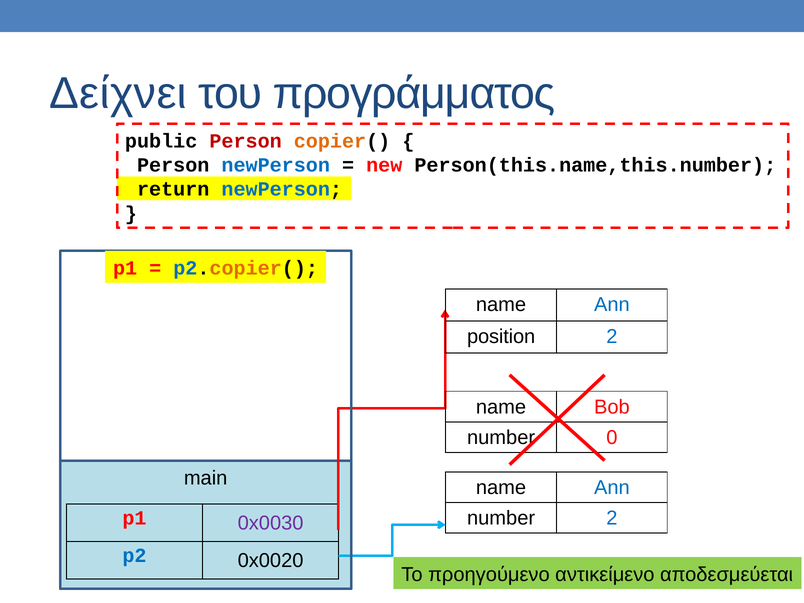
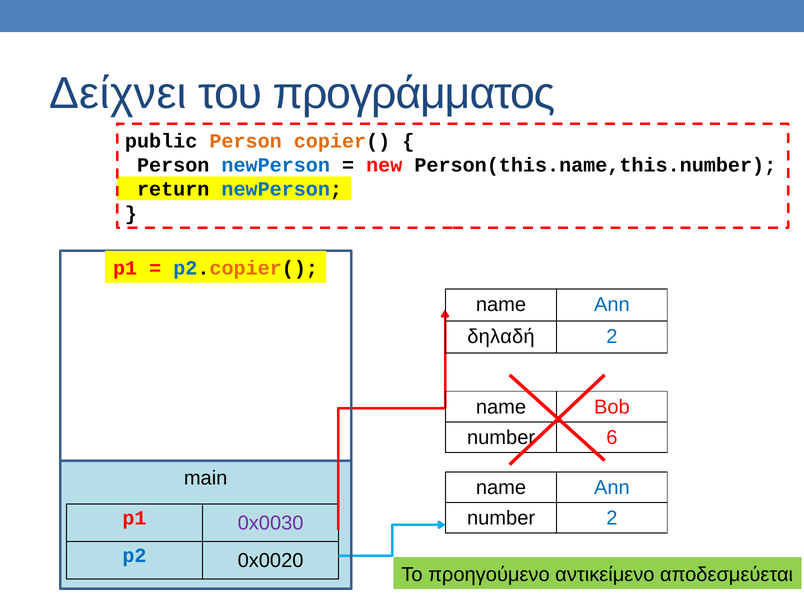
Person colour: red -> orange (246, 141)
position: position -> δηλαδή (501, 337)
0: 0 -> 6 (612, 437)
